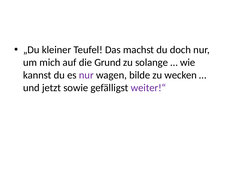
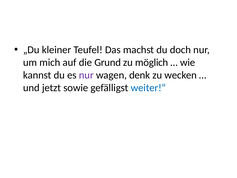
solange: solange -> möglich (152, 62)
bilde: bilde -> denk (140, 75)
weiter!“ colour: purple -> blue (148, 88)
